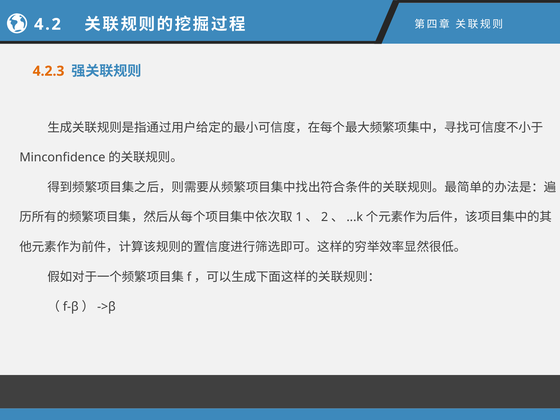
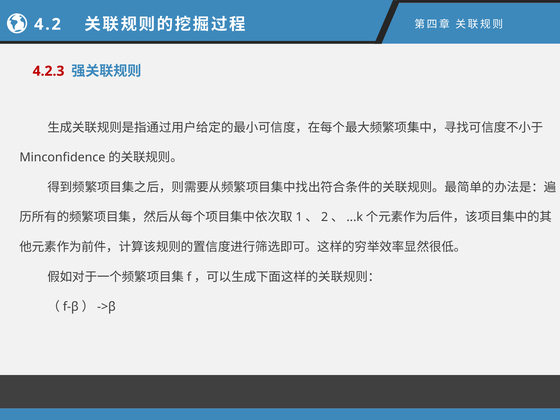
4.2.3 colour: orange -> red (49, 71)
